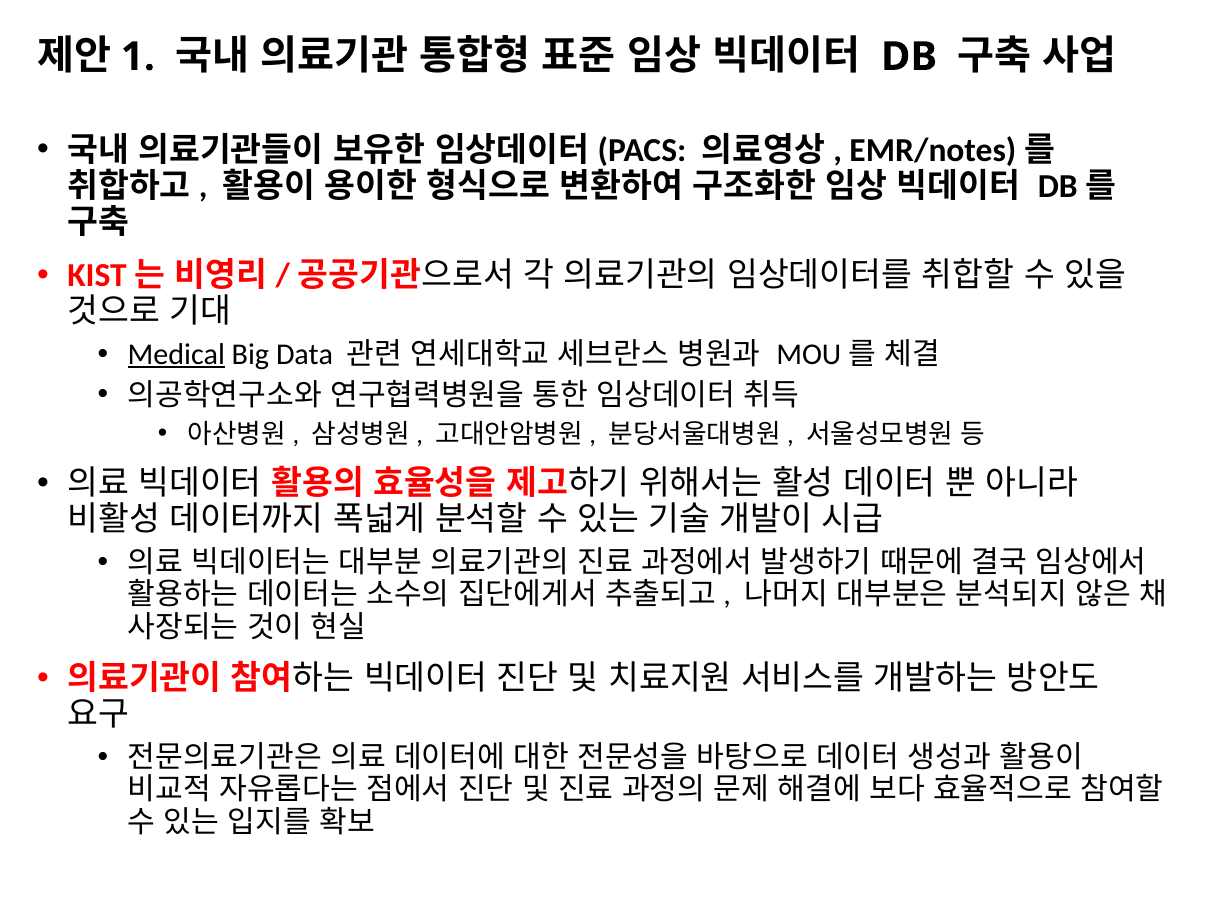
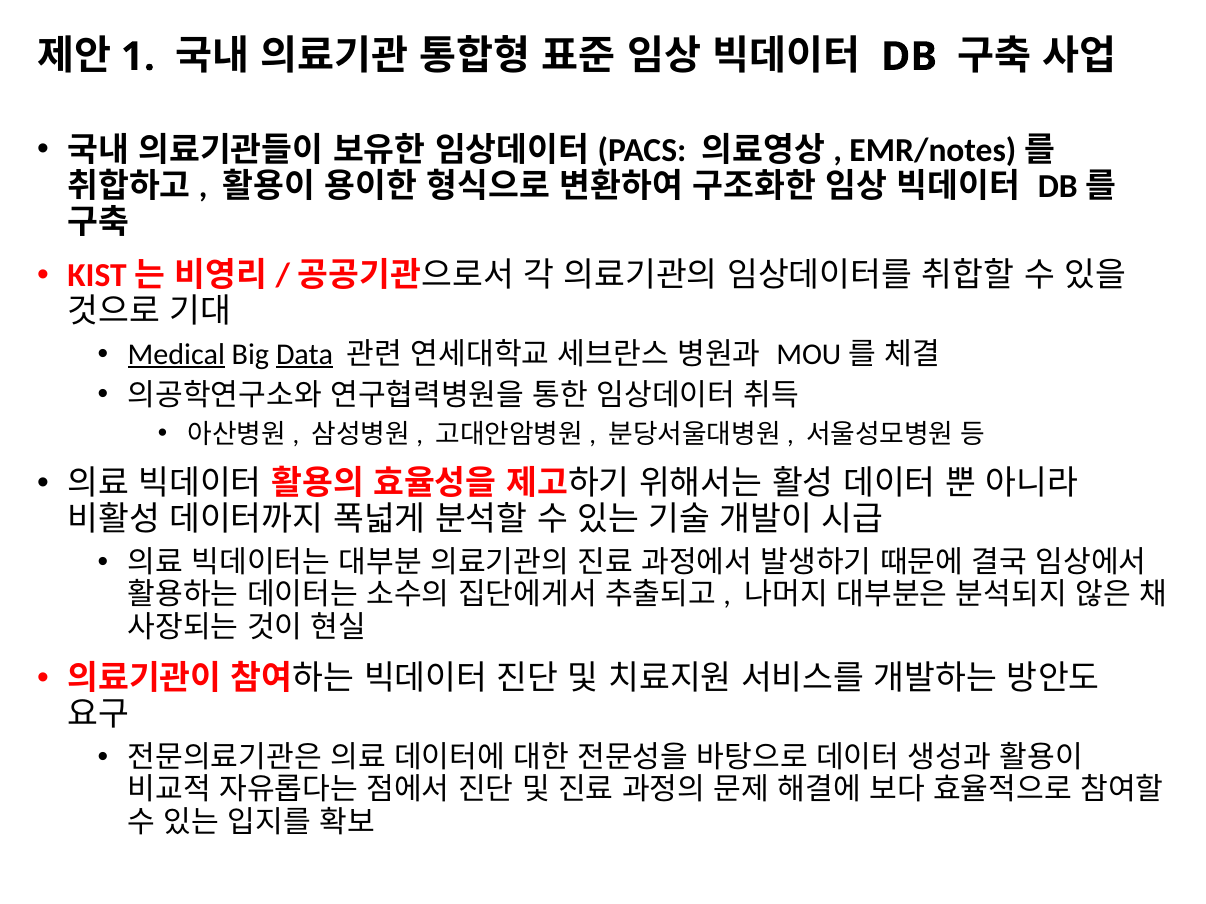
Data underline: none -> present (305, 354)
